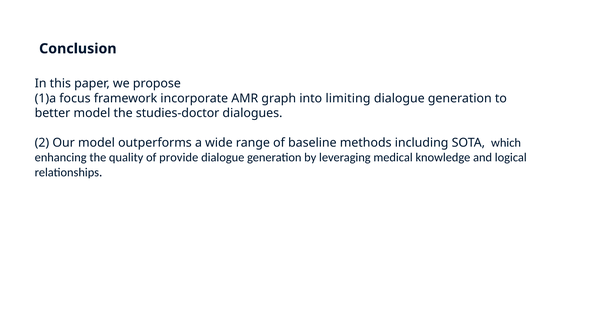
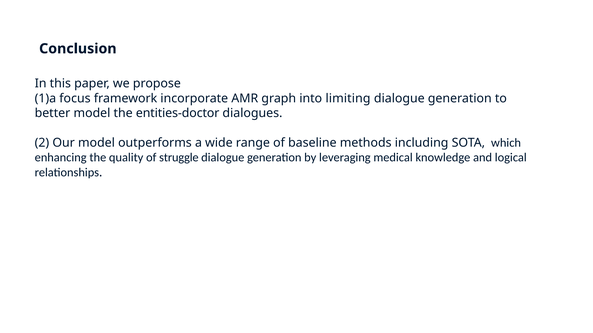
studies-doctor: studies-doctor -> entities-doctor (178, 113)
provide: provide -> struggle (179, 158)
